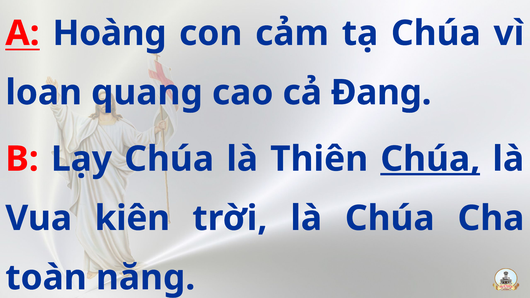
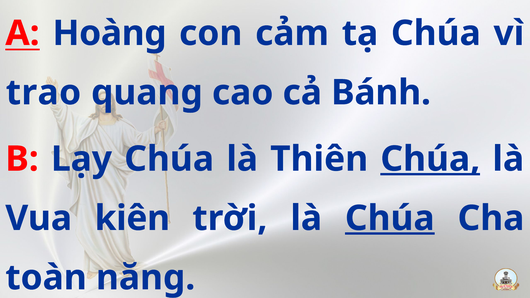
loan: loan -> trao (43, 93)
Đang: Đang -> Bánh (381, 93)
Chúa underline: none -> present (390, 218)
